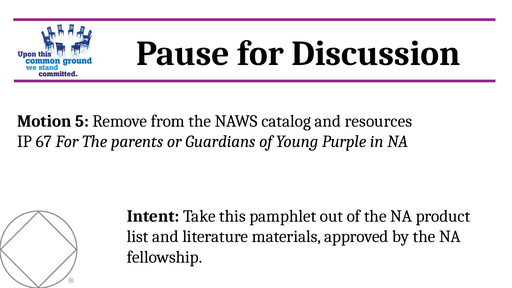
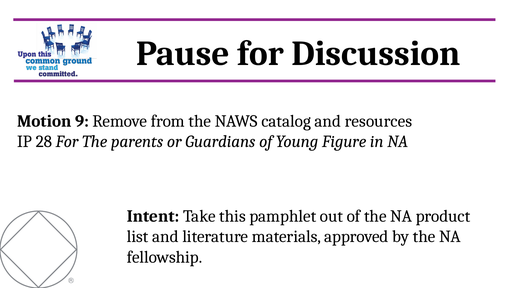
5: 5 -> 9 (82, 121)
67: 67 -> 28 (44, 142)
Purple: Purple -> Figure (344, 142)
